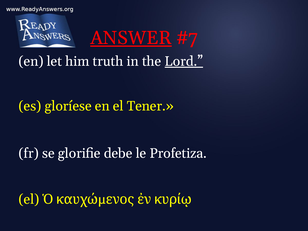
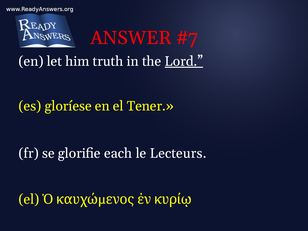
ANSWER underline: present -> none (131, 38)
debe: debe -> each (118, 153)
Profetiza: Profetiza -> Lecteurs (178, 153)
